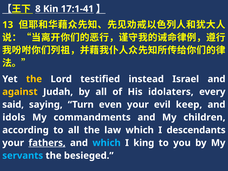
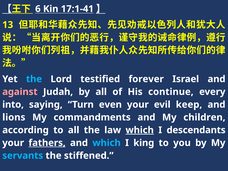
8: 8 -> 6 (38, 9)
the colour: yellow -> light blue (34, 79)
instead: instead -> forever (146, 79)
against colour: yellow -> pink (20, 92)
idolaters: idolaters -> continue (171, 92)
said: said -> into (13, 105)
idols: idols -> lions (14, 117)
which underline: none -> present (140, 130)
besieged: besieged -> stiffened (89, 156)
